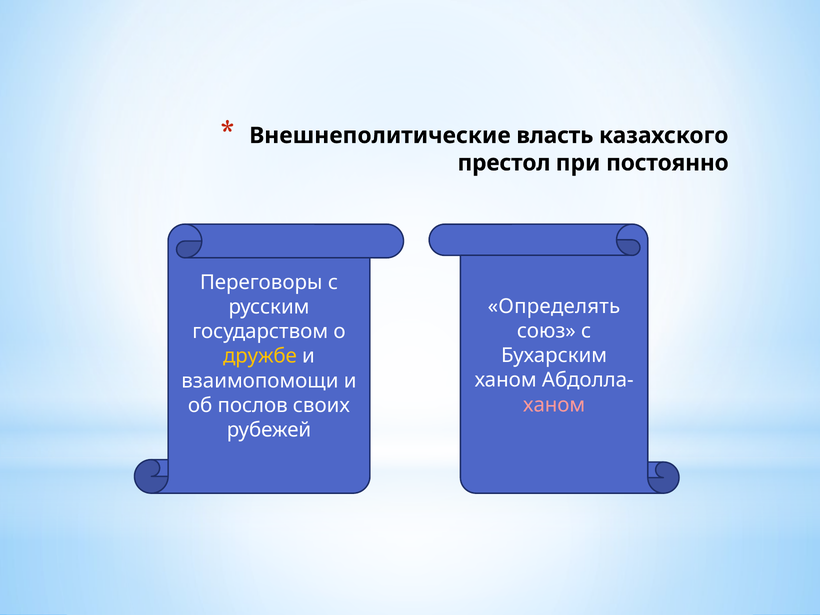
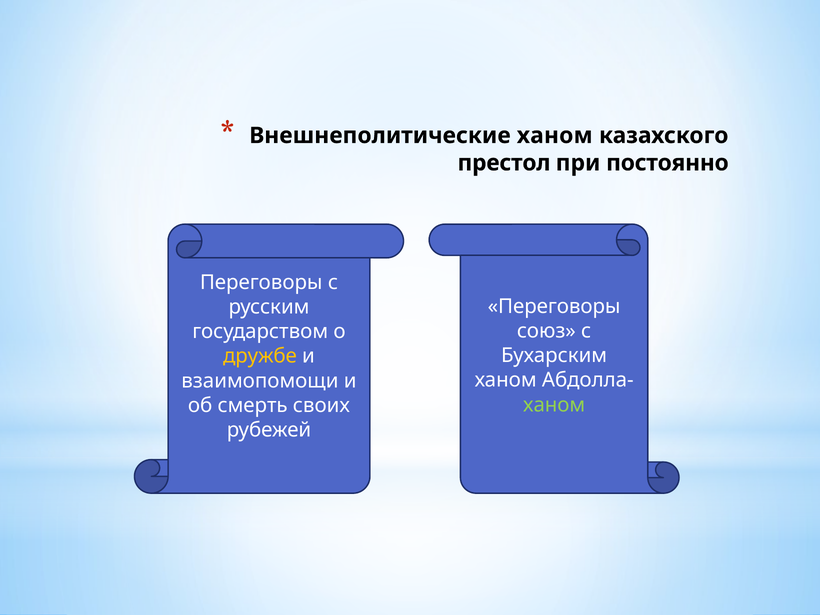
Внешнеполитические власть: власть -> ханом (555, 136)
Определять: Определять -> Переговоры (554, 306)
ханом colour: pink -> light green (554, 405)
послов: послов -> смерть (253, 405)
